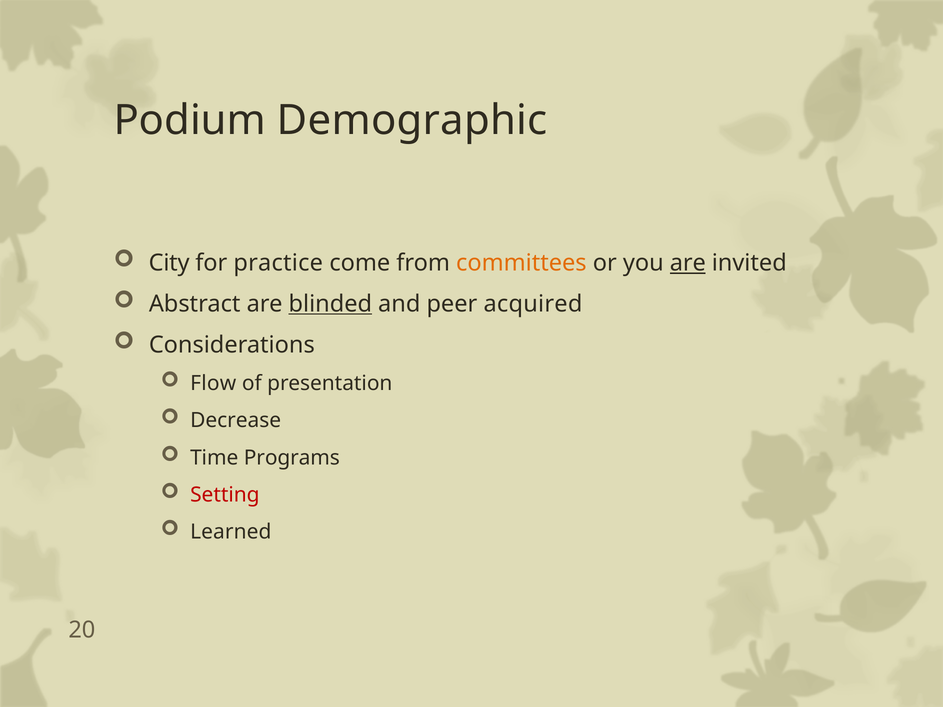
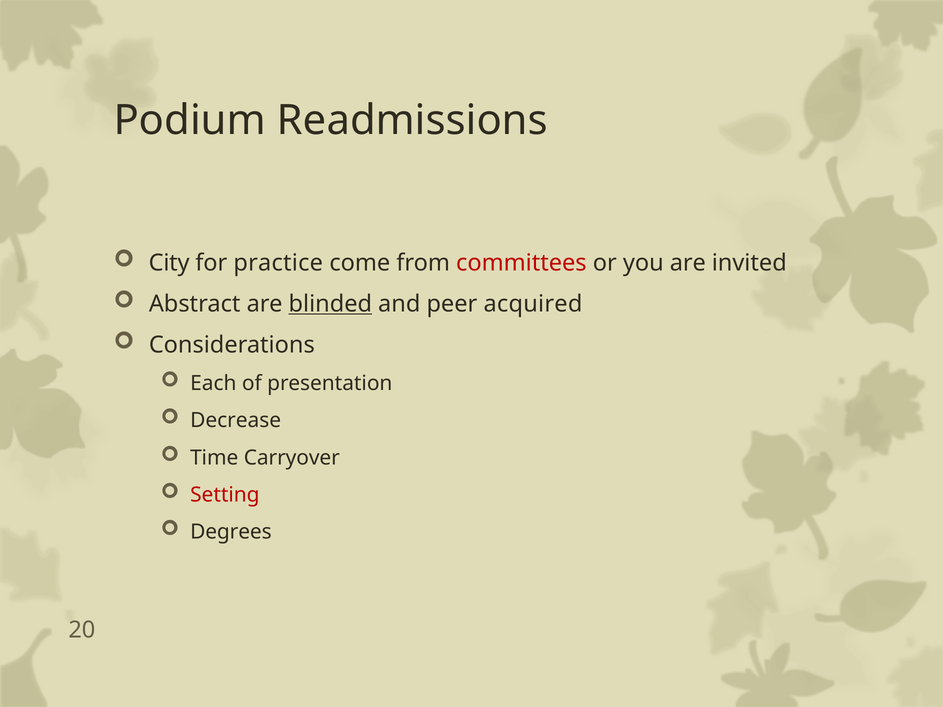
Demographic: Demographic -> Readmissions (412, 120)
committees colour: orange -> red (521, 263)
are underline: present -> none (688, 263)
Flow: Flow -> Each (213, 383)
Programs: Programs -> Carryover (292, 458)
Learned: Learned -> Degrees (231, 532)
